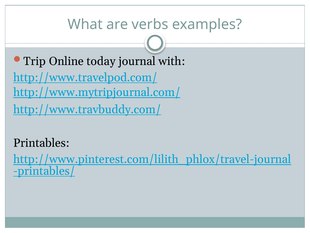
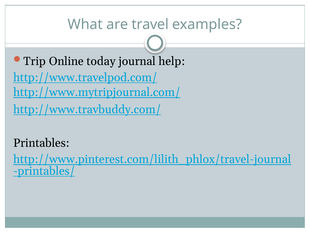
verbs: verbs -> travel (150, 24)
with: with -> help (172, 61)
